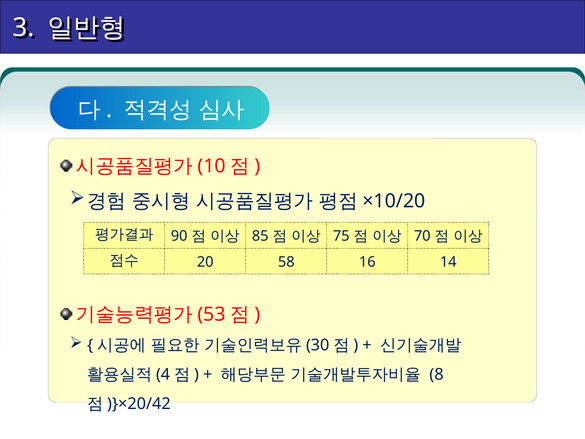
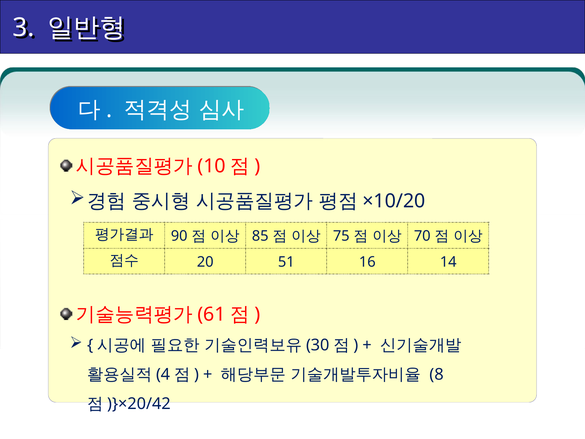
58: 58 -> 51 (286, 262)
53: 53 -> 61 (212, 314)
